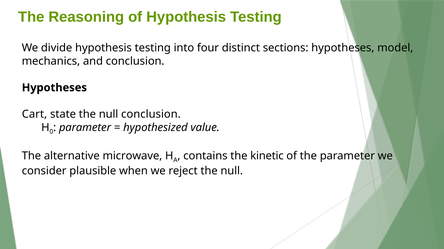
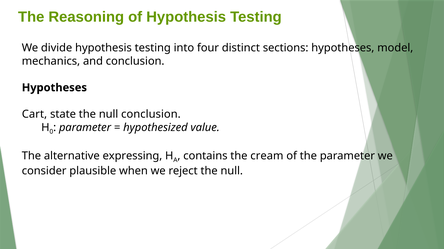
microwave: microwave -> expressing (132, 156)
kinetic: kinetic -> cream (267, 156)
